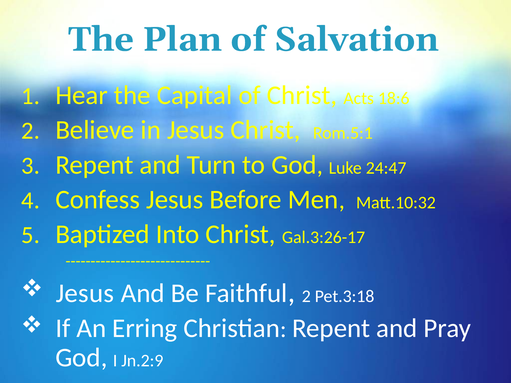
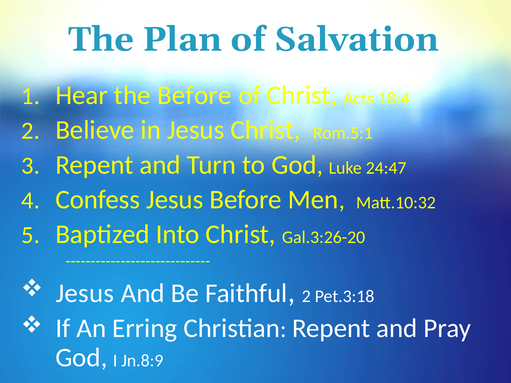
the Capital: Capital -> Before (194, 95)
18:6: 18:6 -> 18:4 (394, 98)
Gal.3:26-17: Gal.3:26-17 -> Gal.3:26-20 (324, 238)
Jn.2:9: Jn.2:9 -> Jn.8:9 (142, 361)
